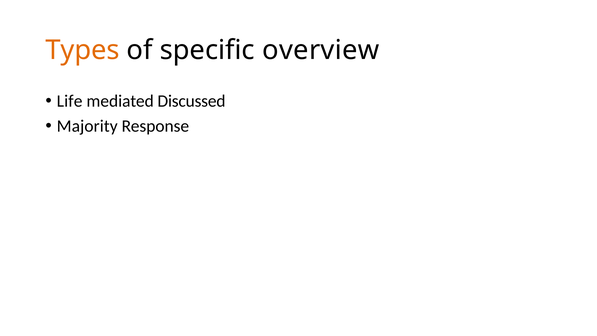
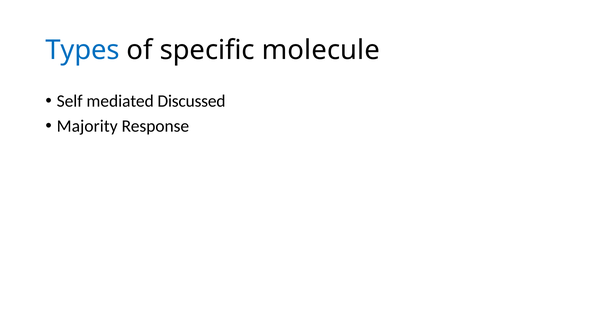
Types colour: orange -> blue (83, 50)
overview: overview -> molecule (321, 50)
Life: Life -> Self (70, 101)
